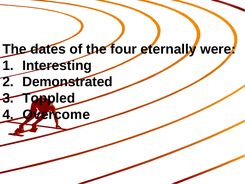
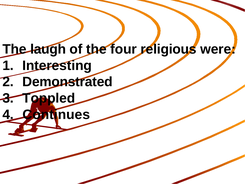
dates: dates -> laugh (48, 49)
eternally: eternally -> religious (169, 49)
Overcome: Overcome -> Continues (56, 114)
